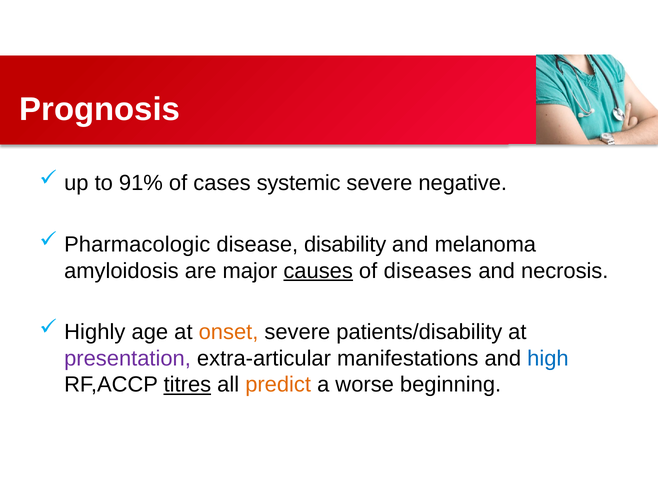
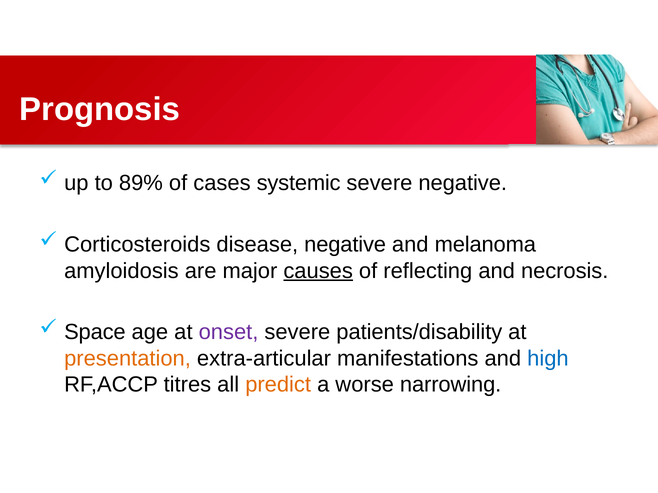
91%: 91% -> 89% (141, 183)
Pharmacologic: Pharmacologic -> Corticosteroids (137, 245)
disease disability: disability -> negative (345, 245)
diseases: diseases -> reflecting (428, 271)
Highly: Highly -> Space (95, 333)
onset colour: orange -> purple (229, 333)
presentation colour: purple -> orange (128, 359)
titres underline: present -> none (187, 385)
beginning: beginning -> narrowing (451, 385)
